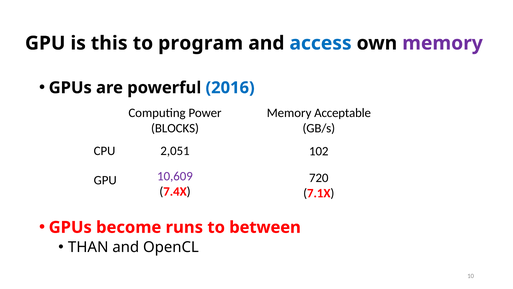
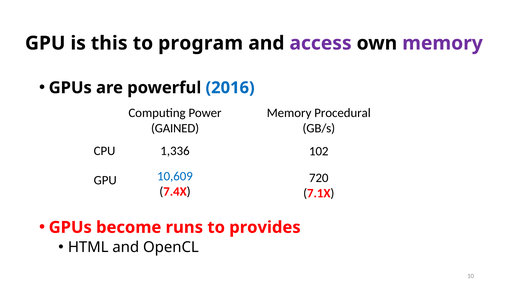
access colour: blue -> purple (321, 43)
Acceptable: Acceptable -> Procedural (343, 113)
BLOCKS: BLOCKS -> GAINED (175, 128)
2,051: 2,051 -> 1,336 (175, 151)
10,609 colour: purple -> blue (175, 176)
between: between -> provides (265, 227)
THAN: THAN -> HTML (88, 247)
